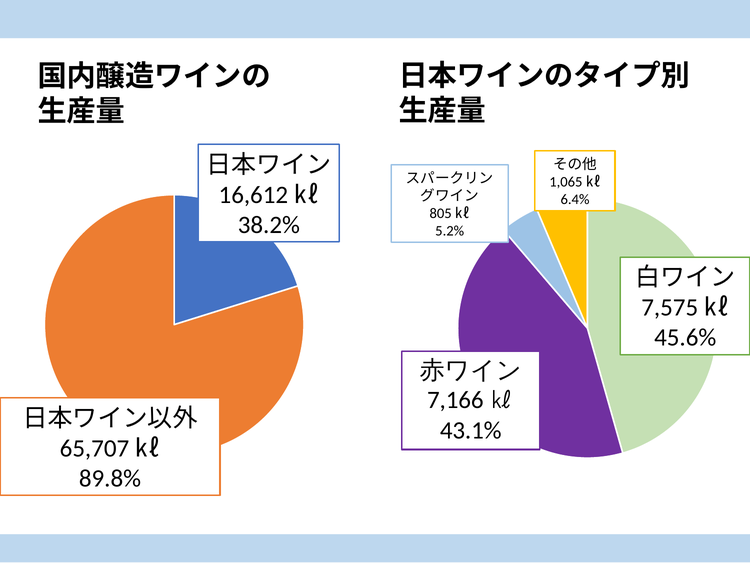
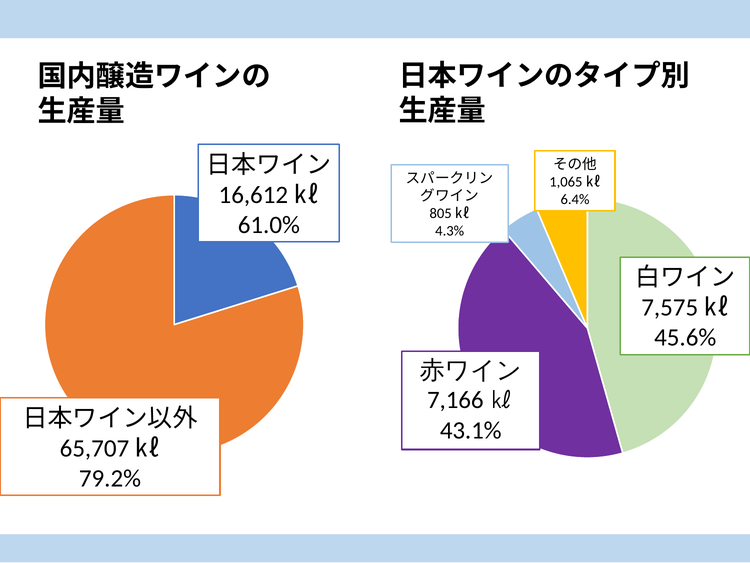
38.2%: 38.2% -> 61.0% (269, 225)
5.2%: 5.2% -> 4.3% (450, 231)
89.8%: 89.8% -> 79.2% (110, 478)
